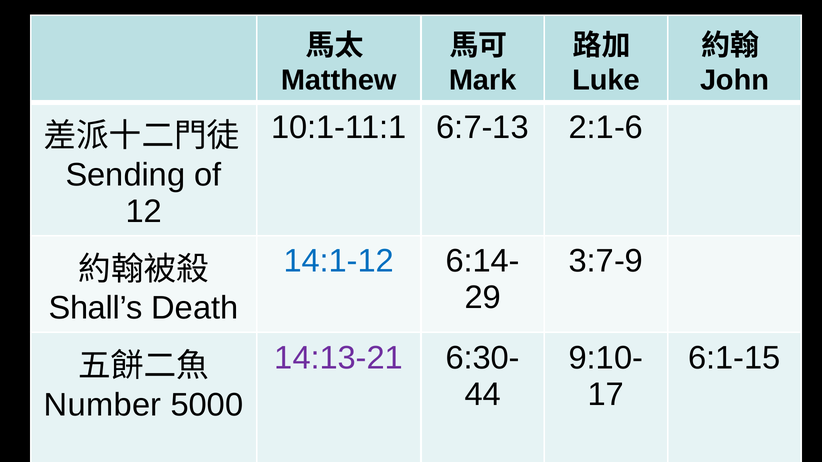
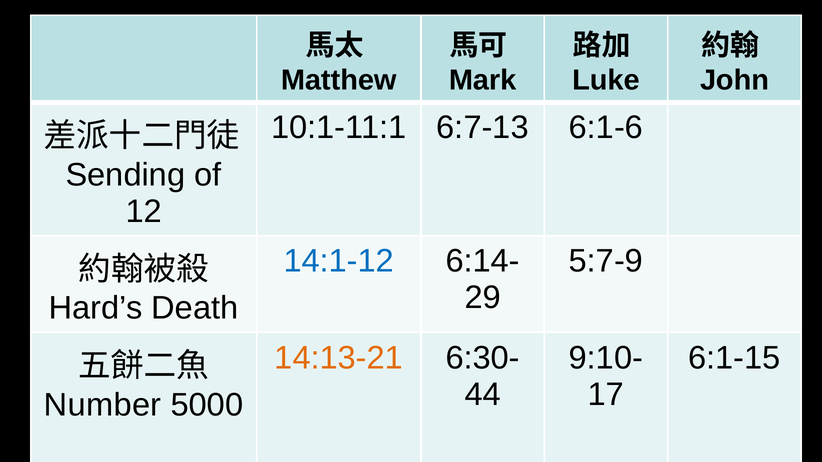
2:1-6: 2:1-6 -> 6:1-6 (606, 128)
3:7-9: 3:7-9 -> 5:7-9 (606, 261)
Shall’s: Shall’s -> Hard’s (96, 308)
14:13-21 colour: purple -> orange (339, 358)
